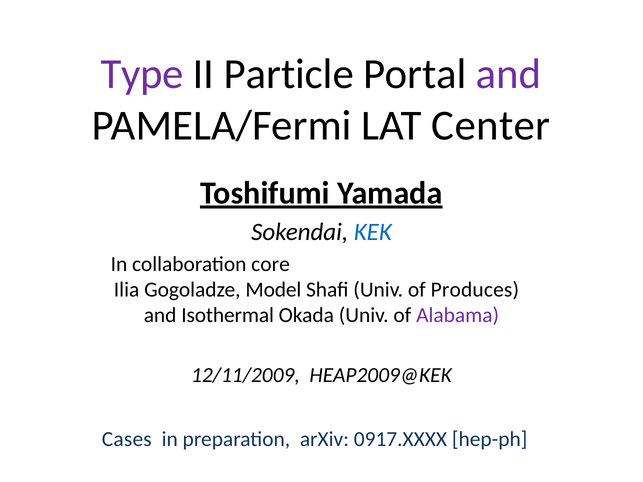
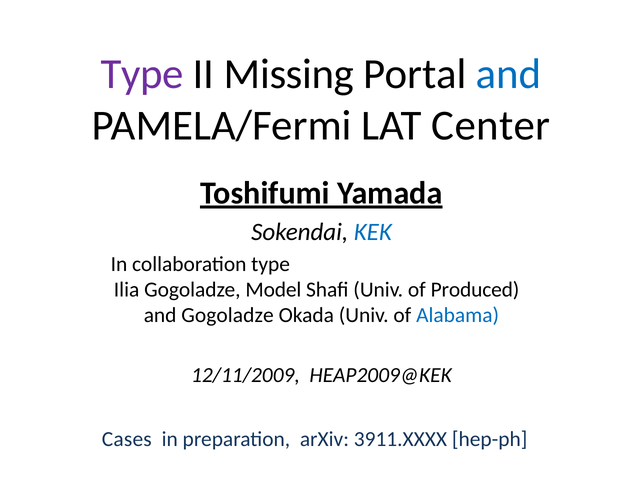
Particle: Particle -> Missing (289, 74)
and colour: purple -> blue (509, 74)
collaboration core: core -> type (271, 264)
Produces: Produces -> Produced (475, 290)
and Isothermal: Isothermal -> Gogoladze (228, 316)
Alabama colour: purple -> blue (458, 316)
0917.XXXX: 0917.XXXX -> 3911.XXXX (400, 439)
